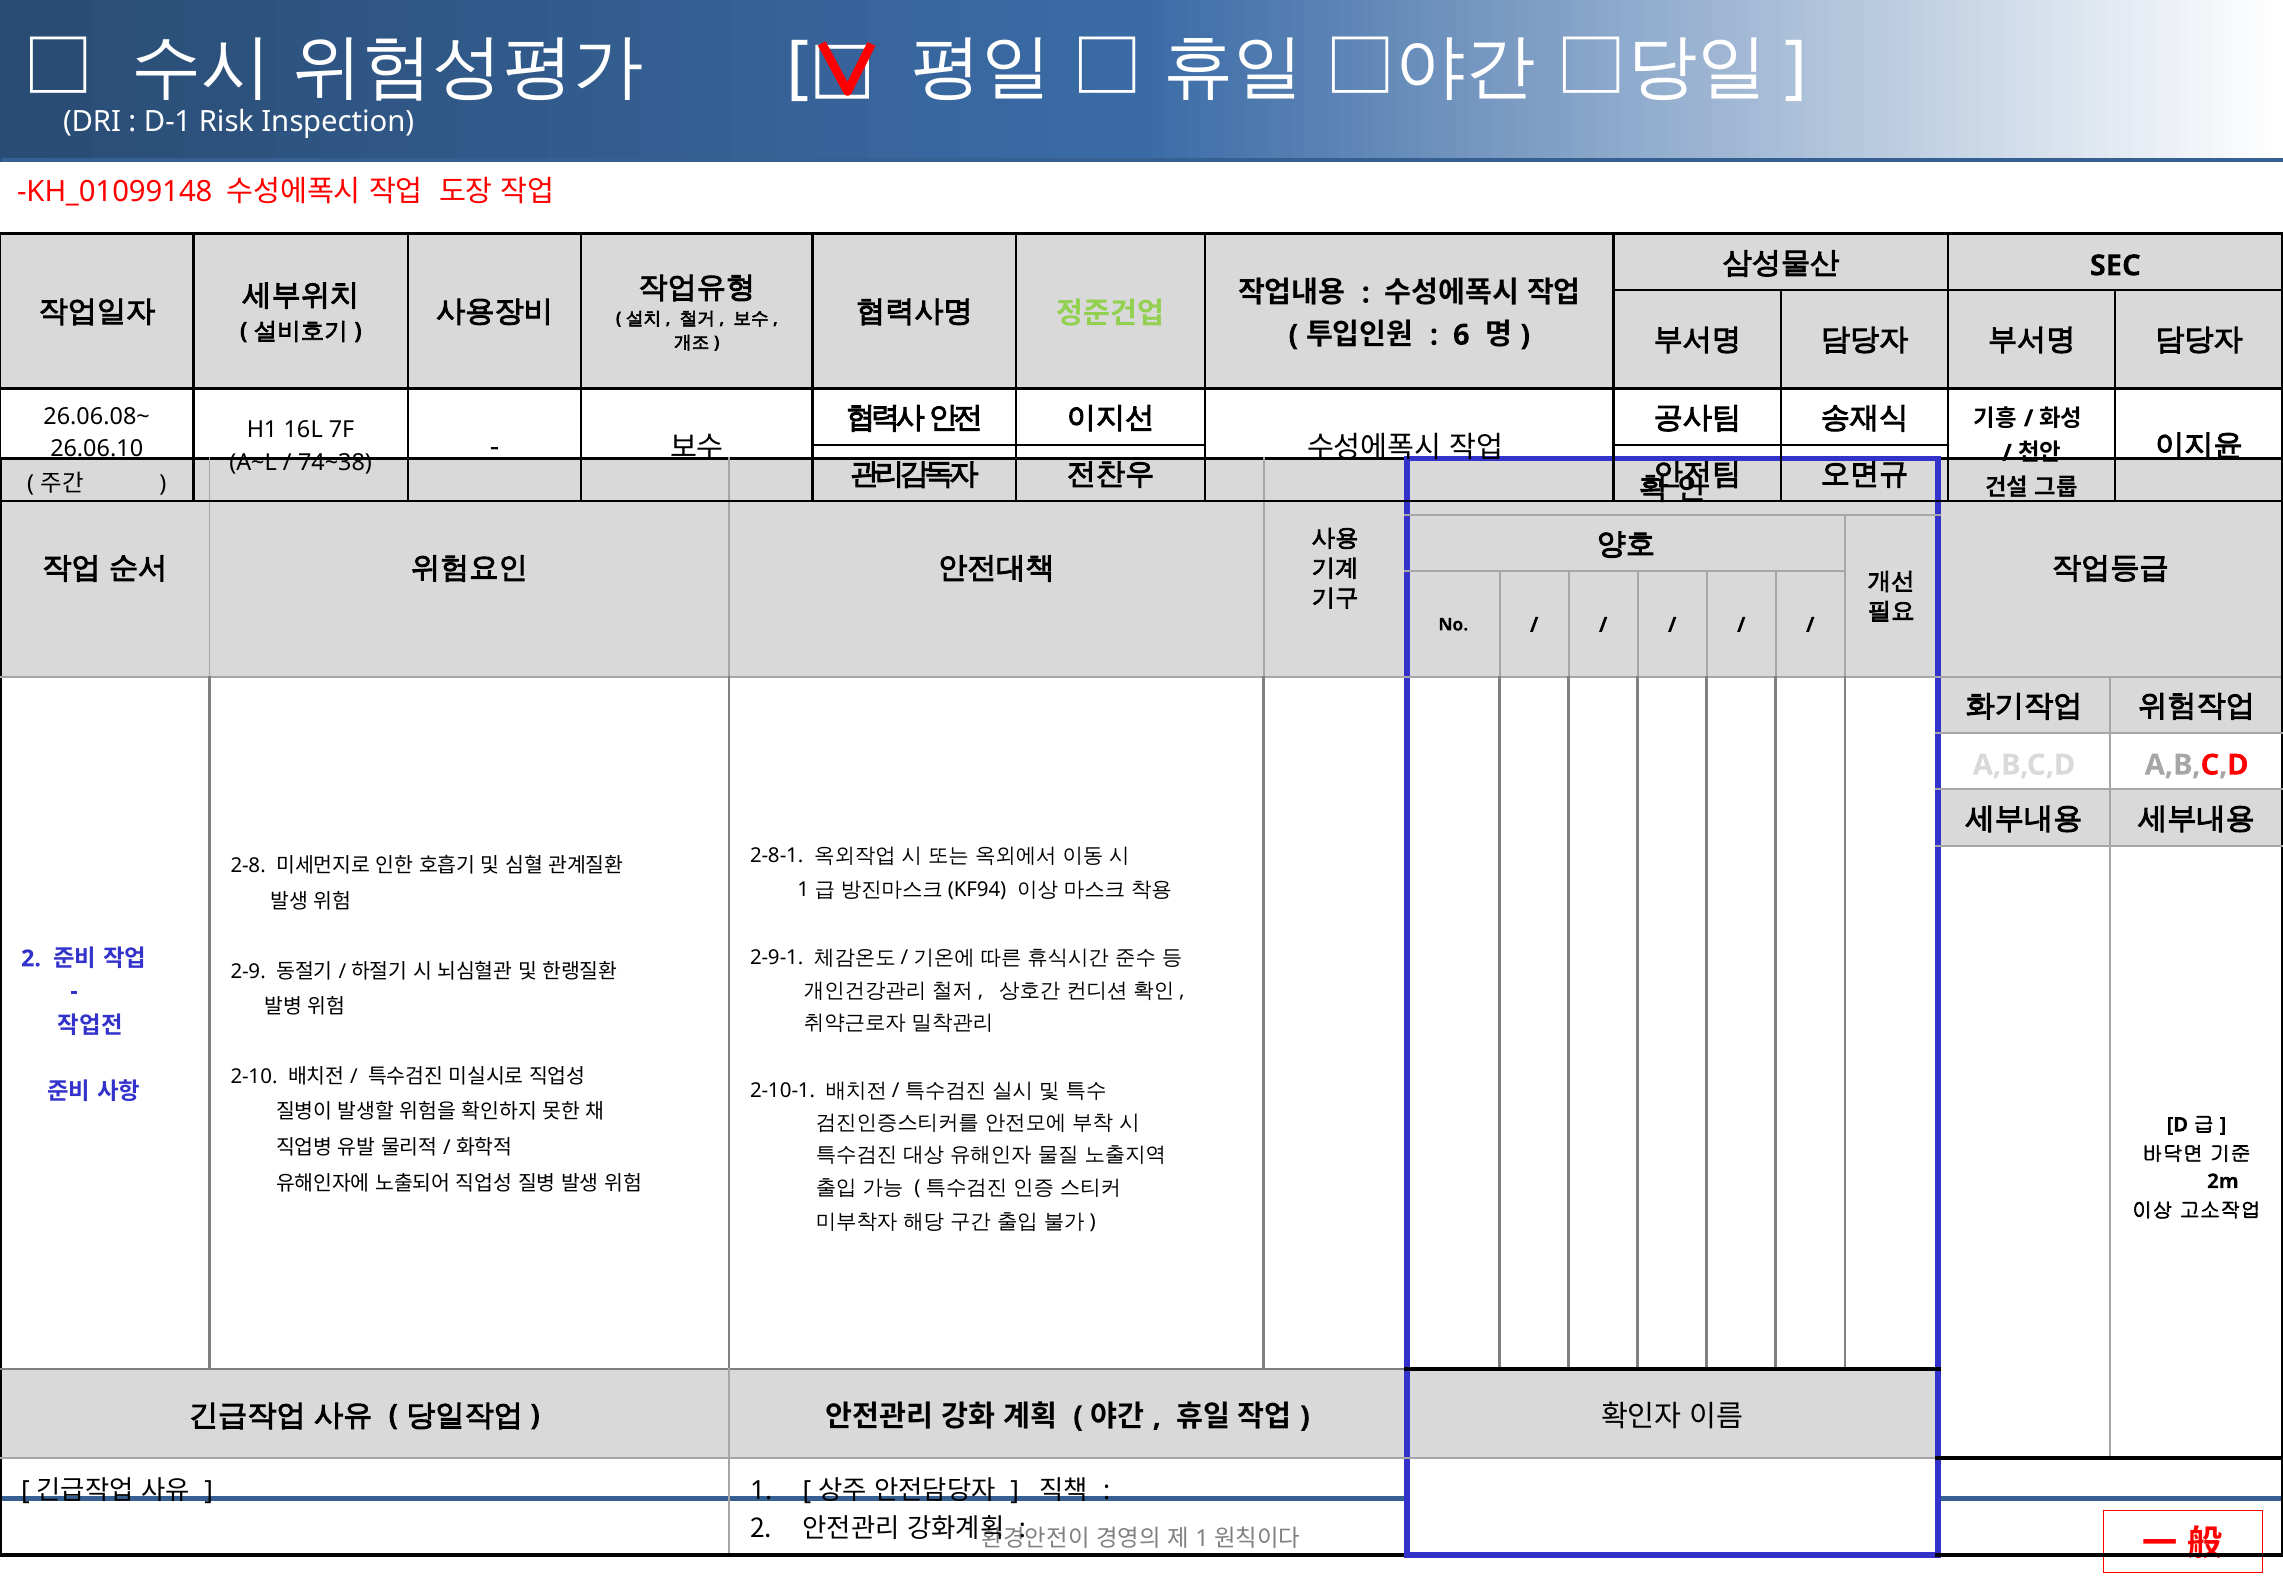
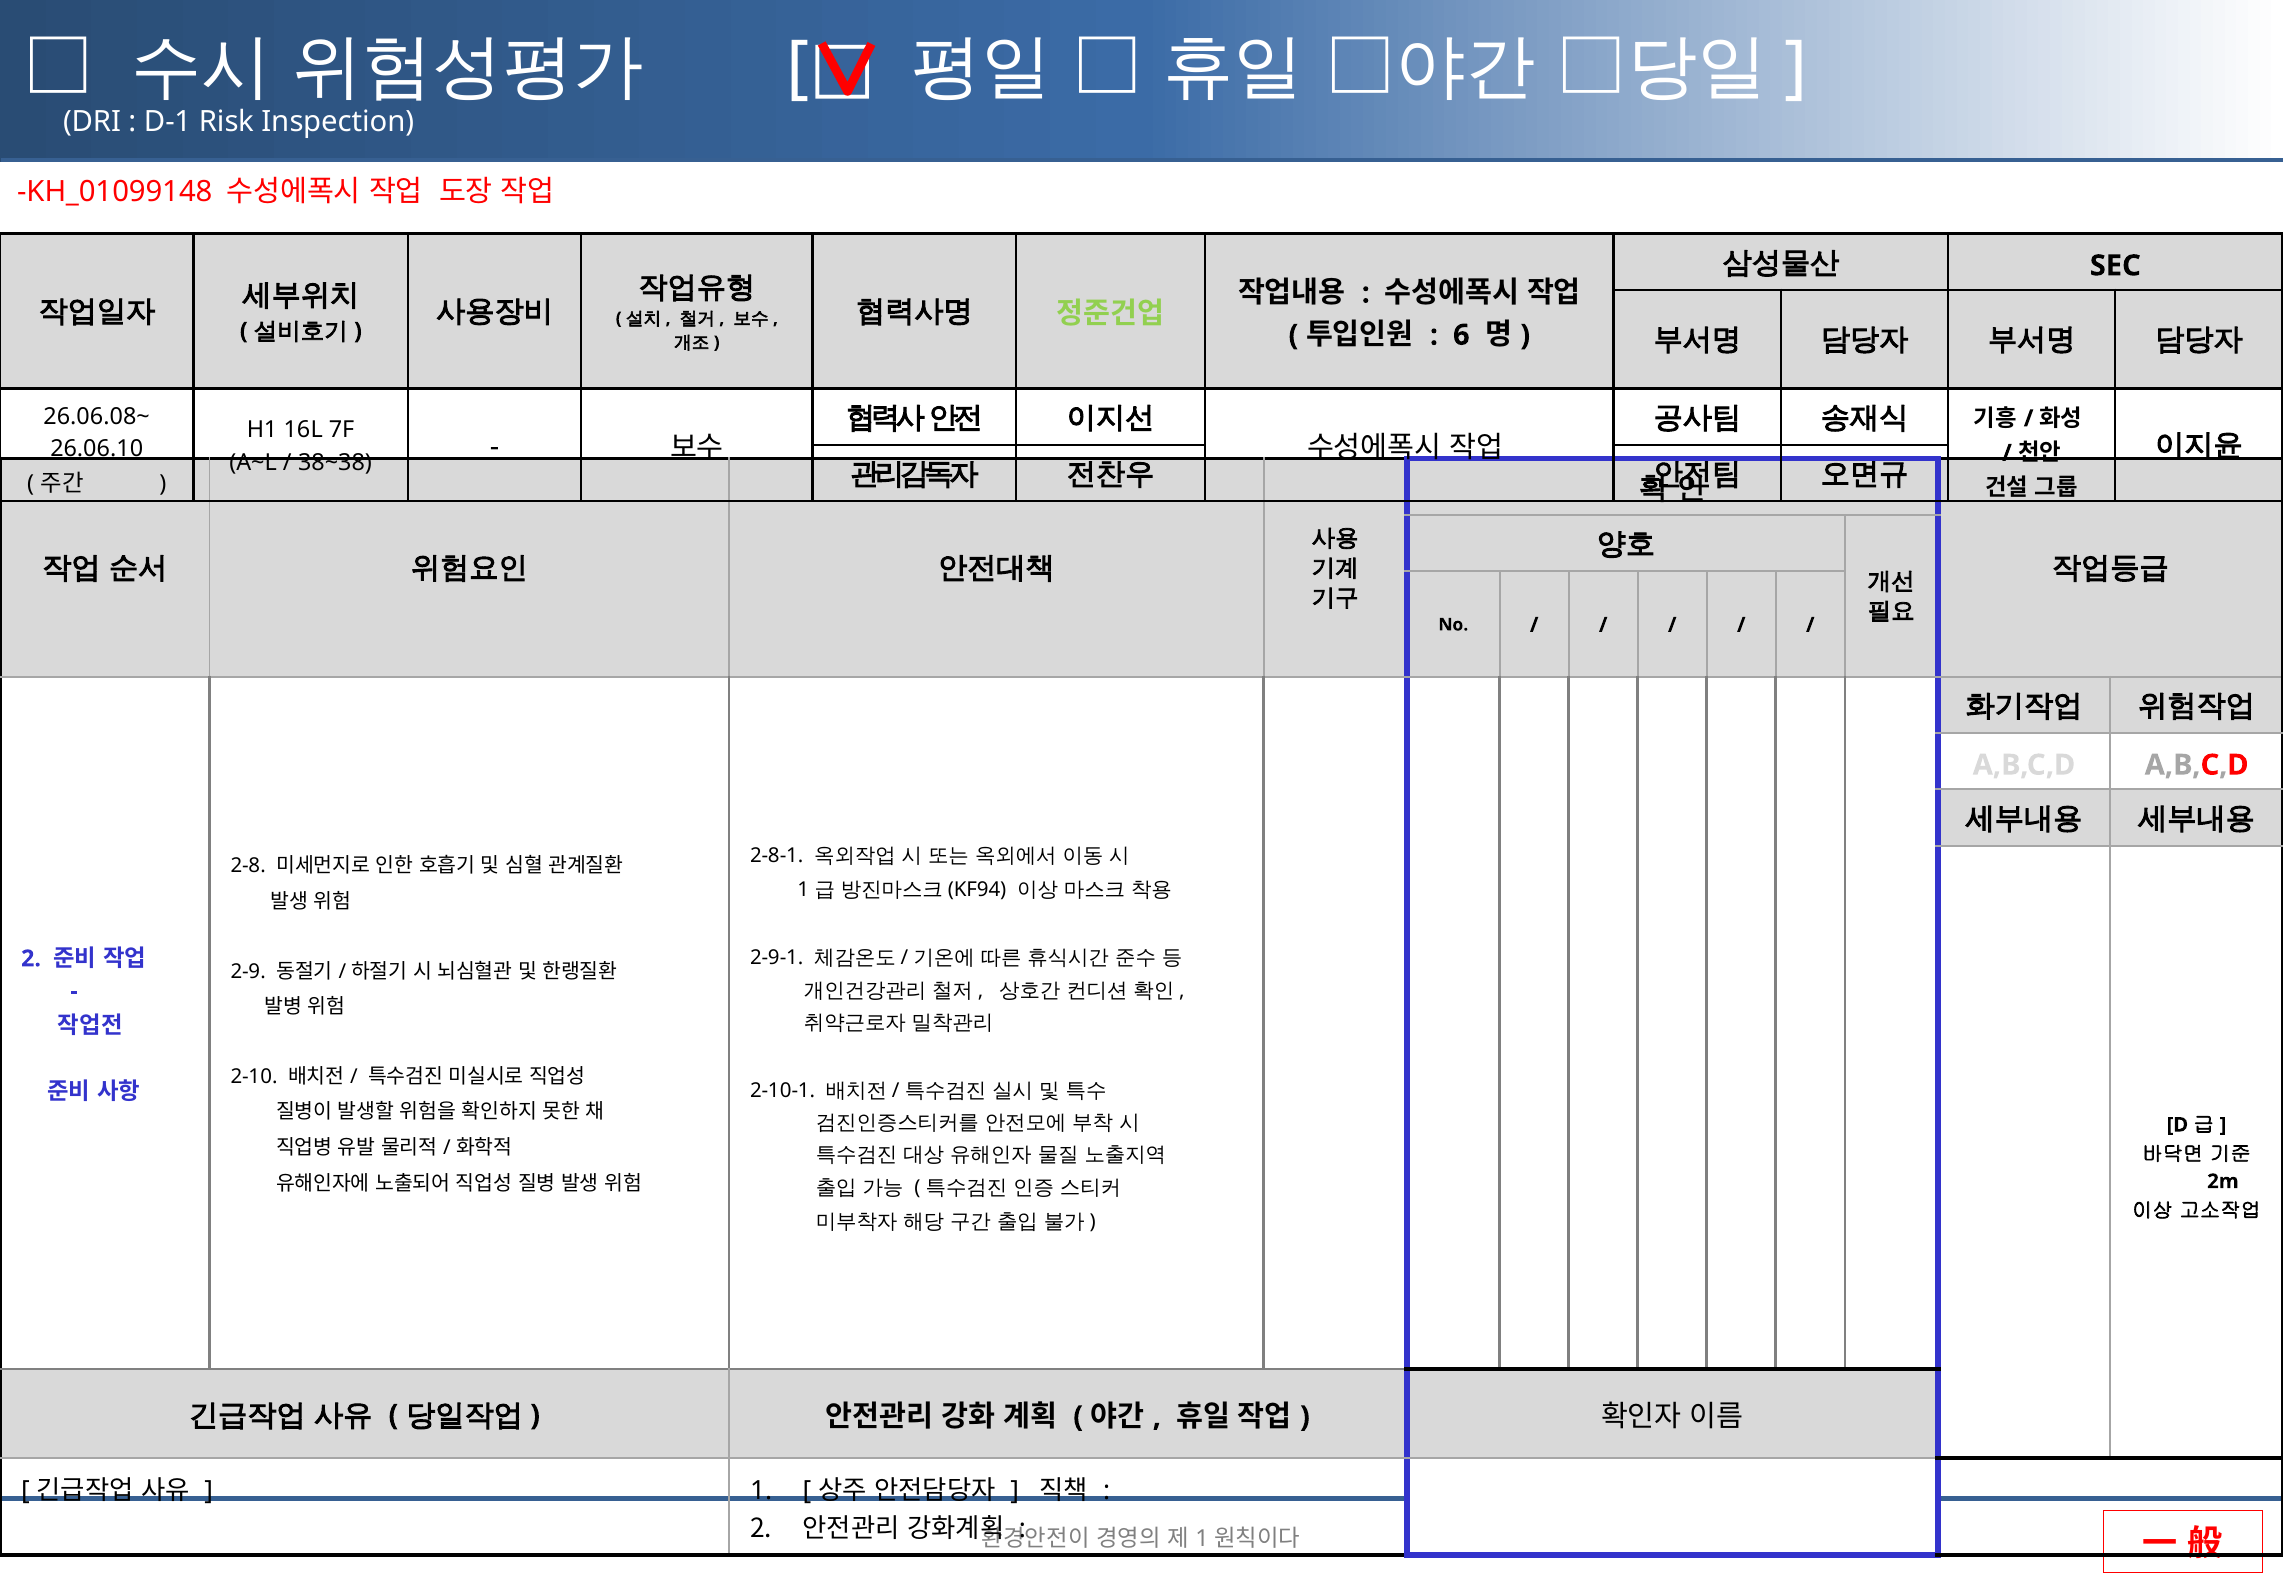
74~38: 74~38 -> 38~38 (335, 462)
